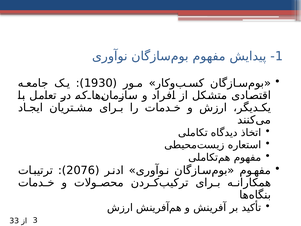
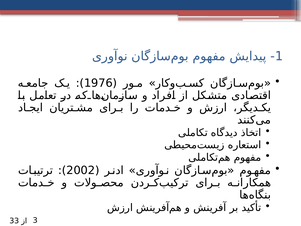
1930: 1930 -> 1976 (98, 83)
2076: 2076 -> 2002 (81, 170)
